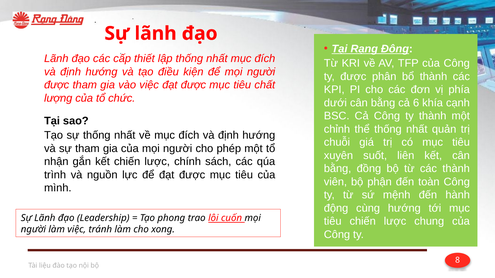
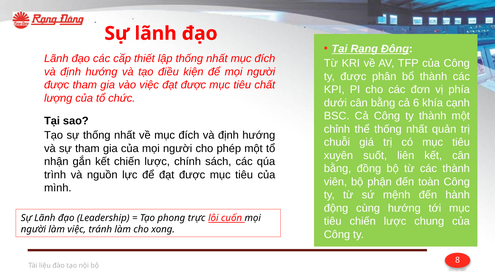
trao: trao -> trực (197, 218)
